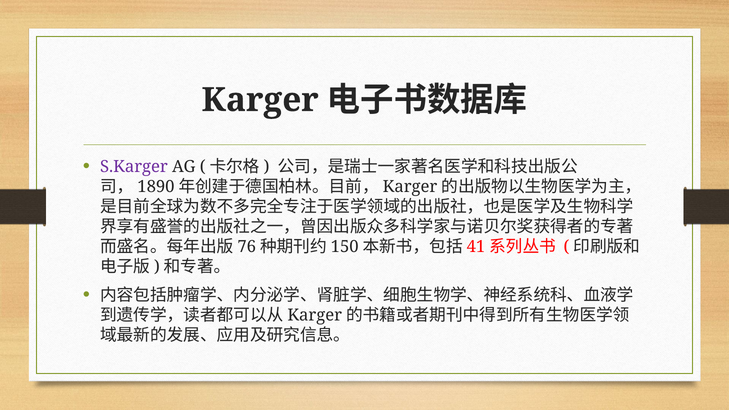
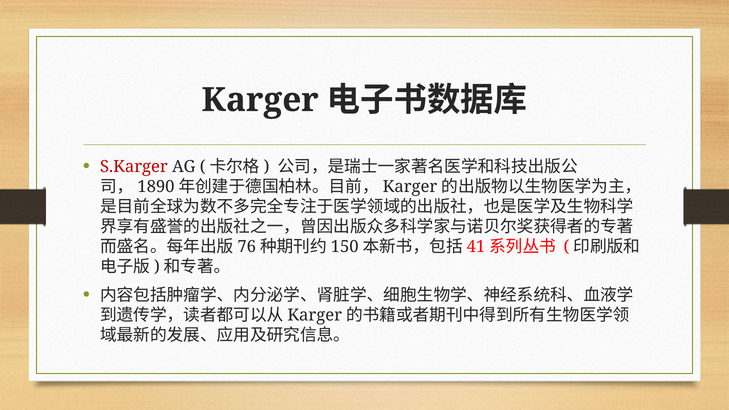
S.Karger colour: purple -> red (134, 167)
